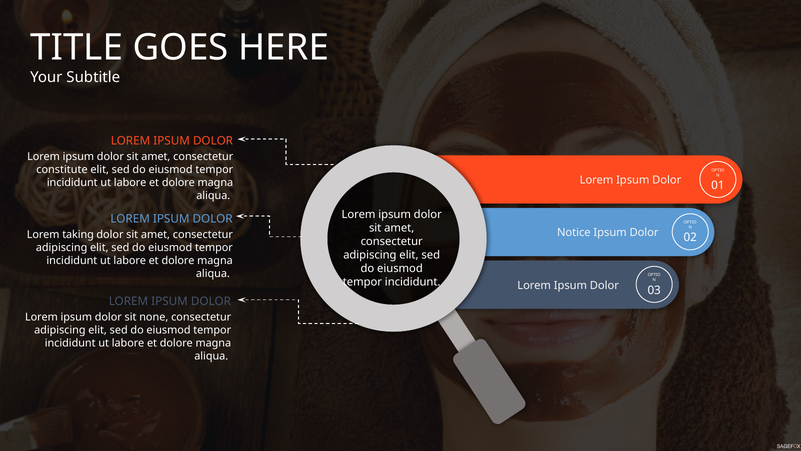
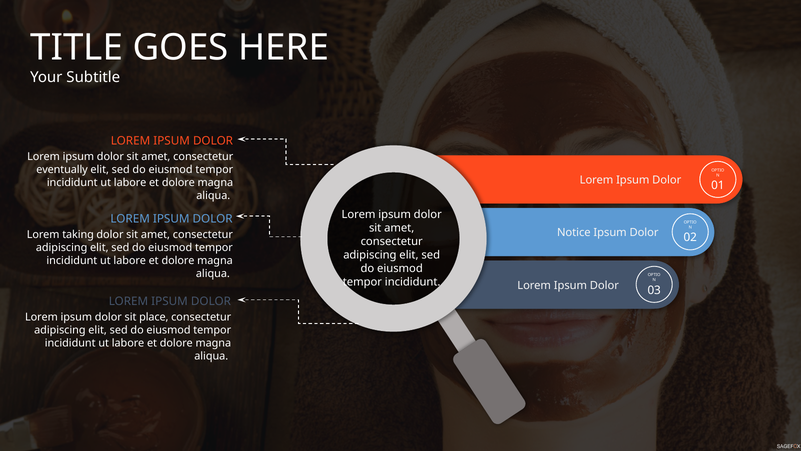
constitute: constitute -> eventually (62, 170)
none: none -> place (154, 317)
